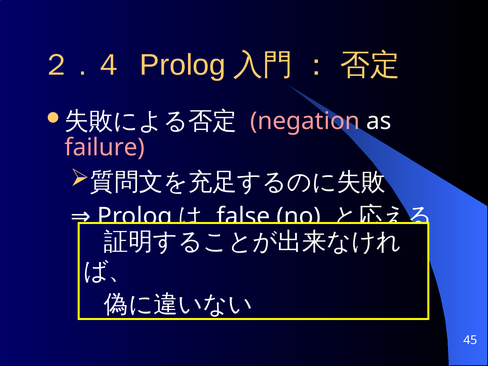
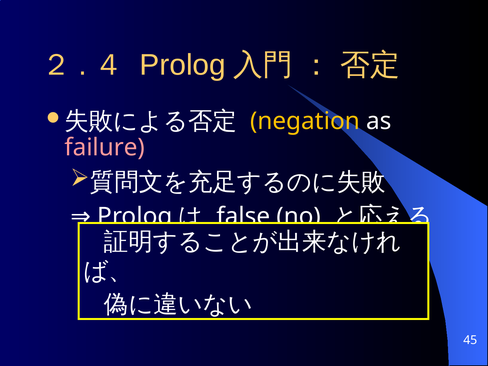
negation colour: pink -> yellow (305, 121)
